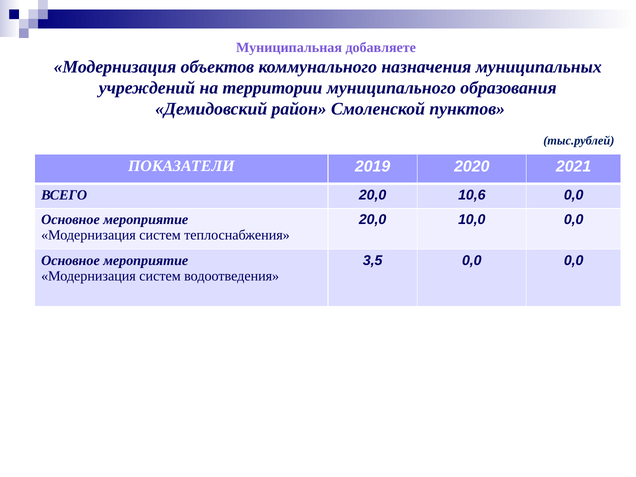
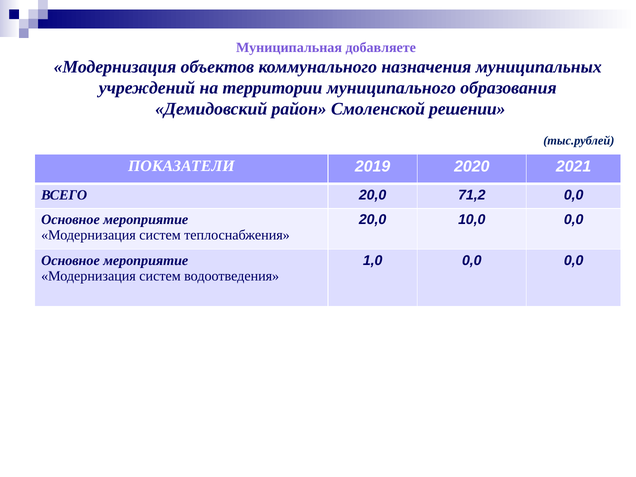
пунктов: пунктов -> решении (467, 109)
10,6: 10,6 -> 71,2 (472, 195)
3,5: 3,5 -> 1,0 (373, 261)
